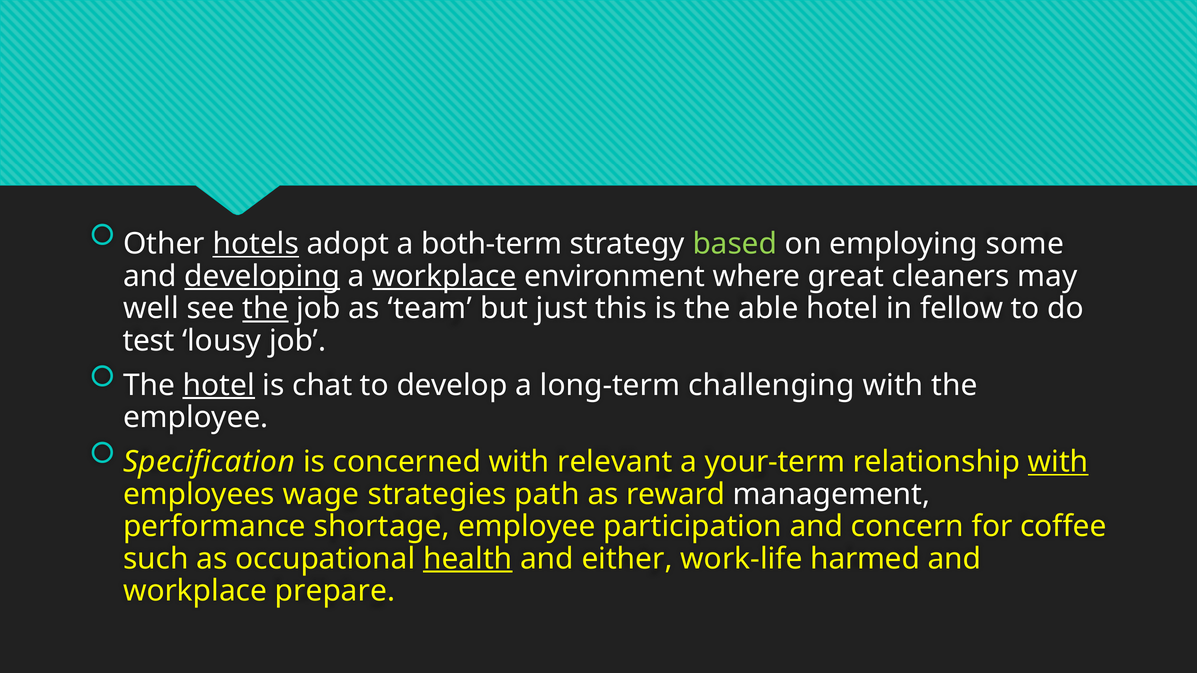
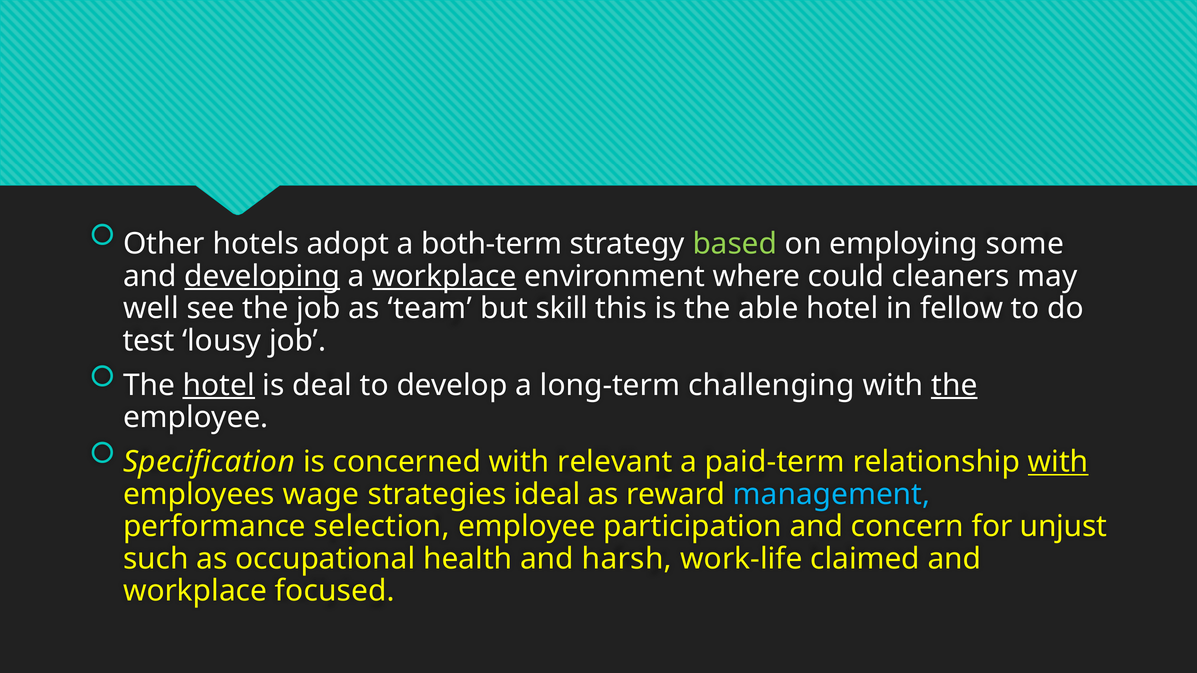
hotels underline: present -> none (256, 244)
great: great -> could (846, 276)
the underline: present -> none (265, 309)
just: just -> skill (562, 309)
chat: chat -> deal (322, 385)
the underline: none -> present (954, 385)
your-term: your-term -> paid-term (775, 462)
path: path -> ideal (547, 494)
management colour: white -> light blue (832, 494)
shortage: shortage -> selection (382, 527)
coffee: coffee -> unjust (1063, 527)
health underline: present -> none (468, 559)
either: either -> harsh (627, 559)
harmed: harmed -> claimed (865, 559)
prepare: prepare -> focused (335, 591)
